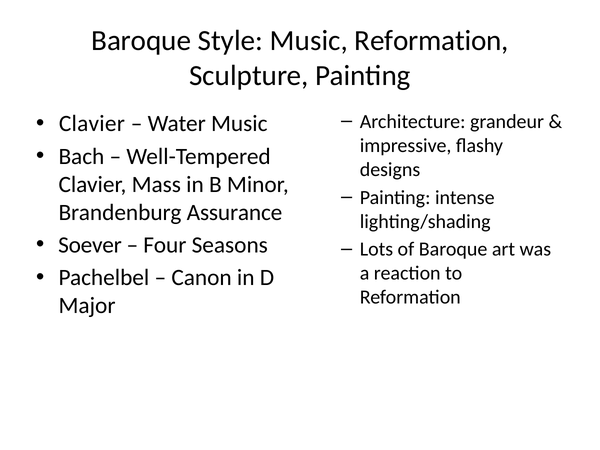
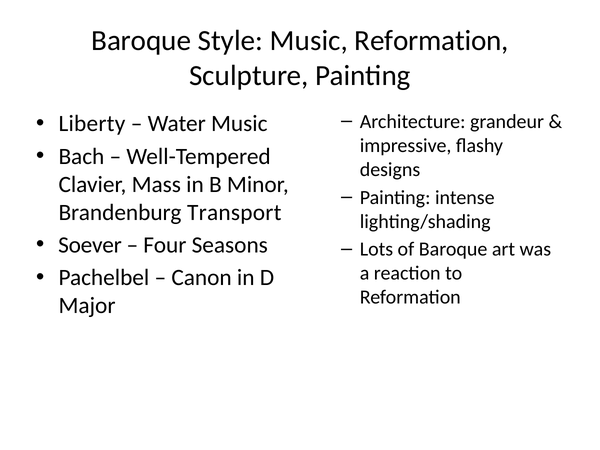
Clavier: Clavier -> Liberty (92, 124)
Assurance: Assurance -> Transport (234, 212)
